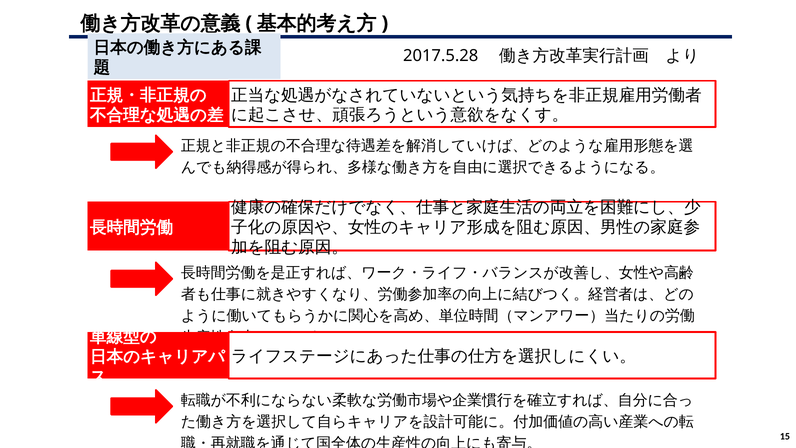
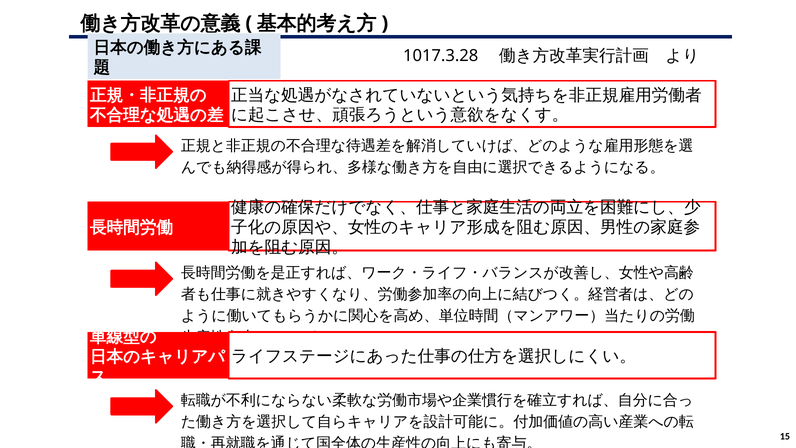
2017.5.28: 2017.5.28 -> 1017.3.28 (441, 56)
